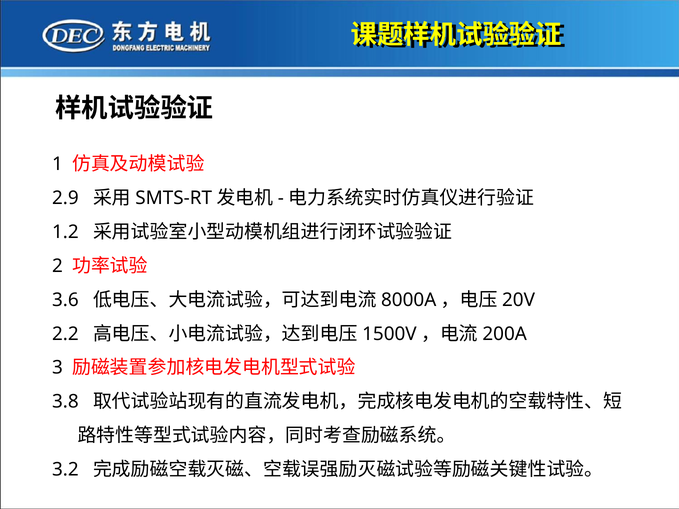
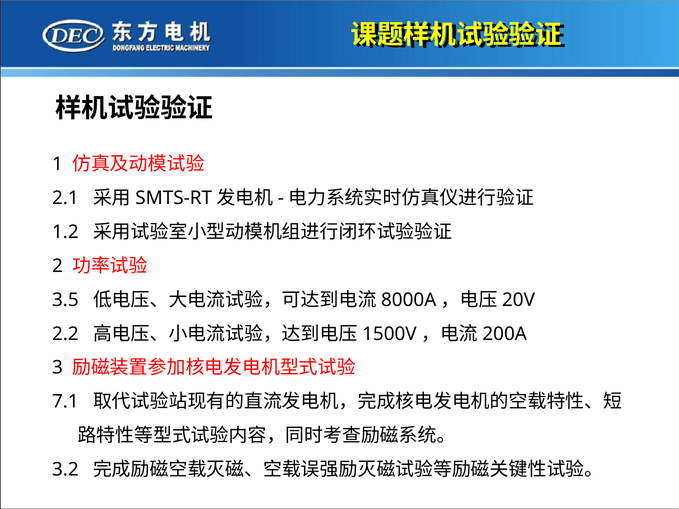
2.9: 2.9 -> 2.1 (65, 198)
3.6: 3.6 -> 3.5 (65, 300)
3.8: 3.8 -> 7.1 (65, 402)
